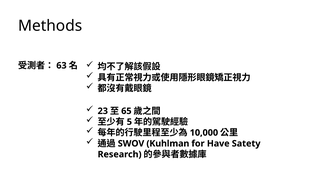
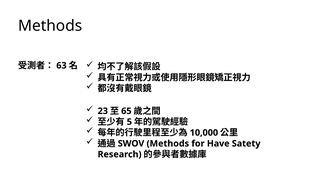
Kuhlman: Kuhlman -> Methods (168, 143)
